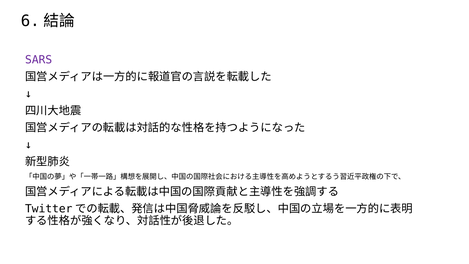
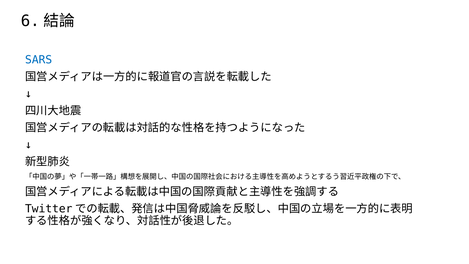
SARS colour: purple -> blue (39, 60)
